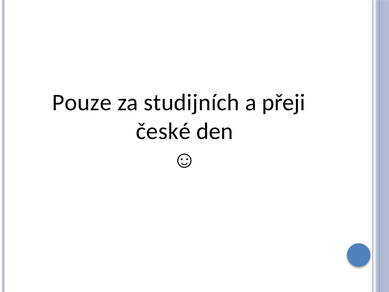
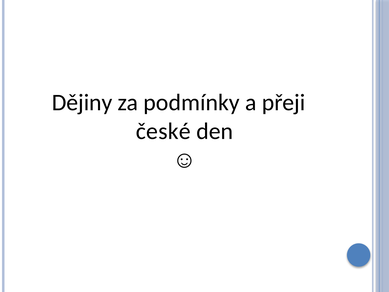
Pouze: Pouze -> Dějiny (82, 102)
studijních: studijních -> podmínky (192, 102)
